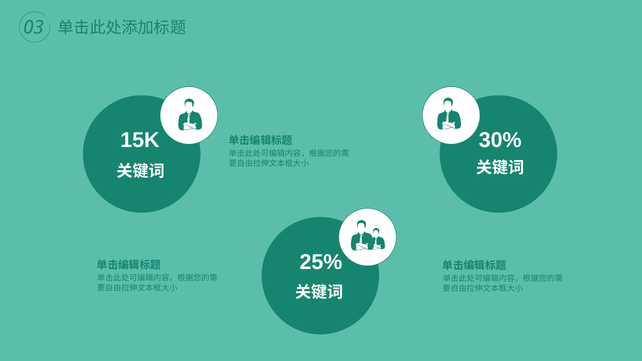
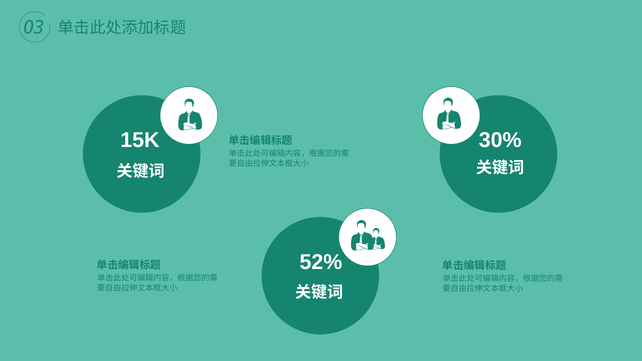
25%: 25% -> 52% (321, 262)
